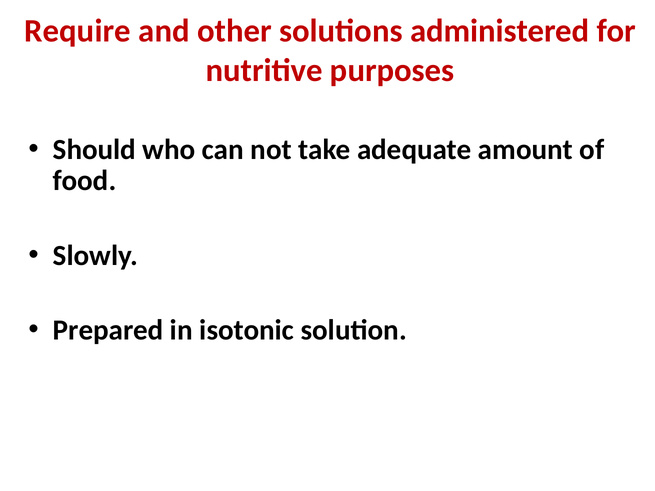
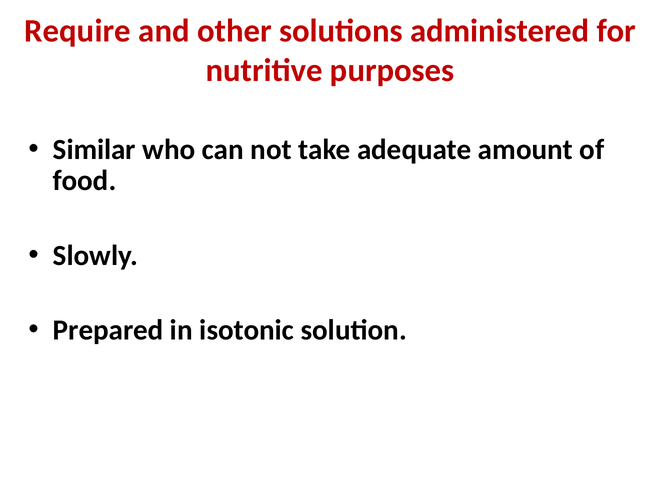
Should: Should -> Similar (94, 150)
